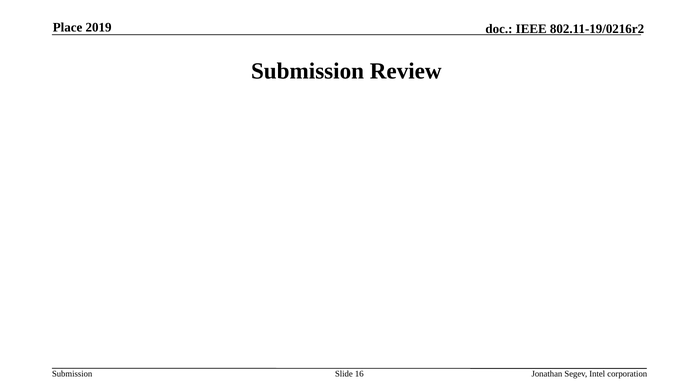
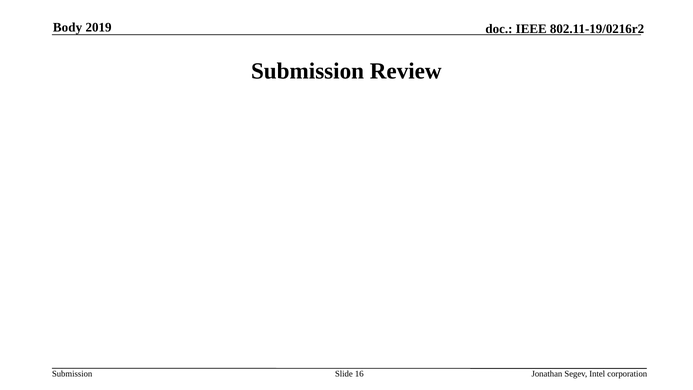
Place: Place -> Body (68, 28)
